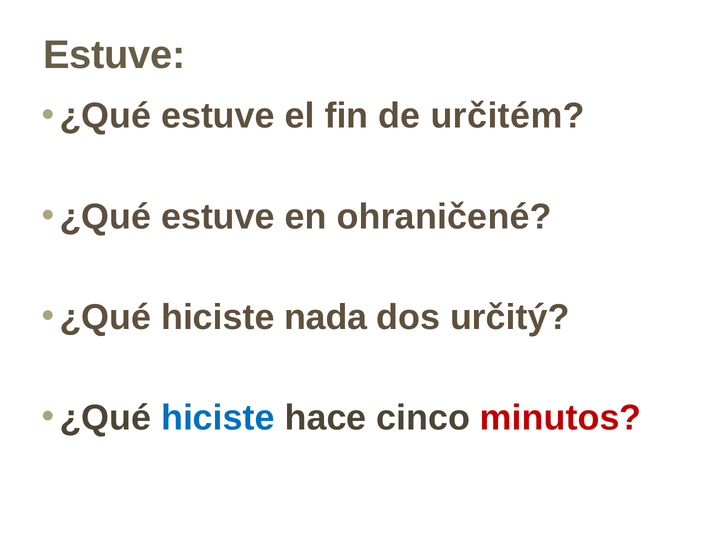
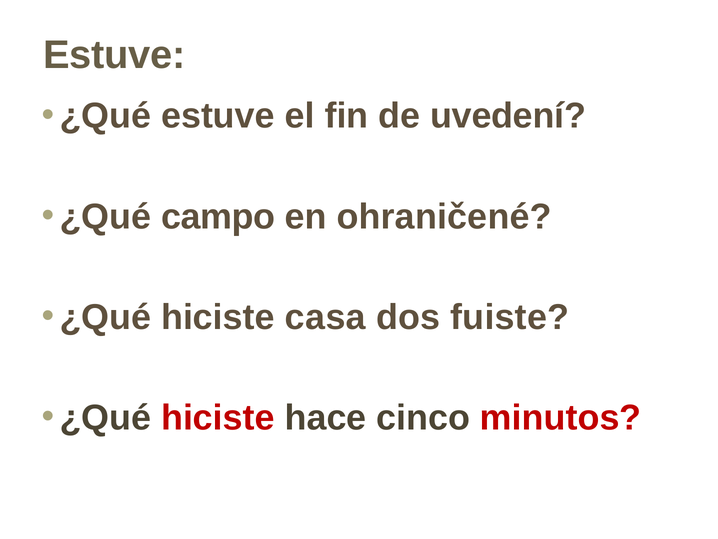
určitém: určitém -> uvedení (508, 116)
estuve: estuve -> campo (218, 216)
nada: nada -> casa (325, 317)
určitý: určitý -> fuiste (510, 317)
hiciste colour: blue -> red (218, 418)
